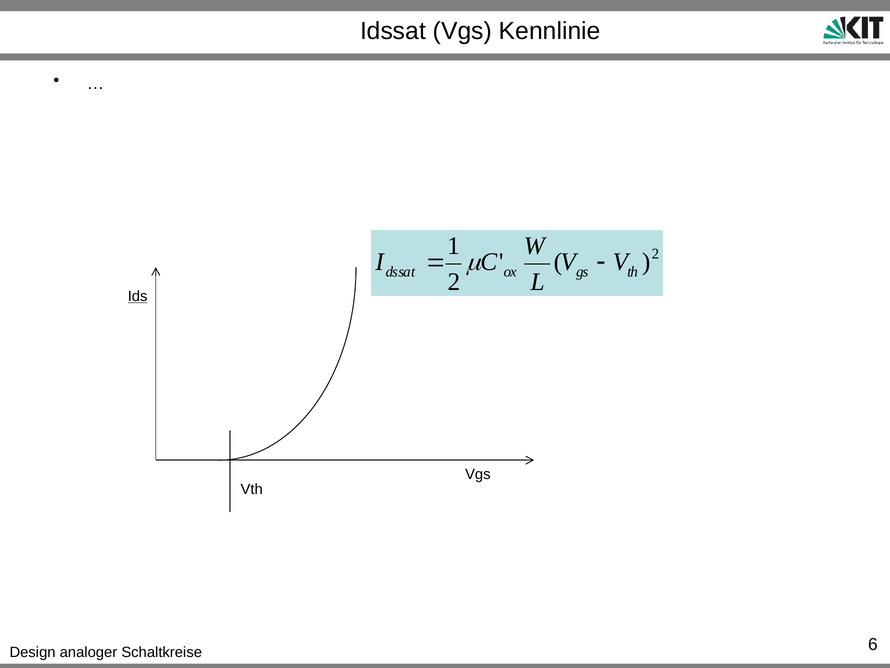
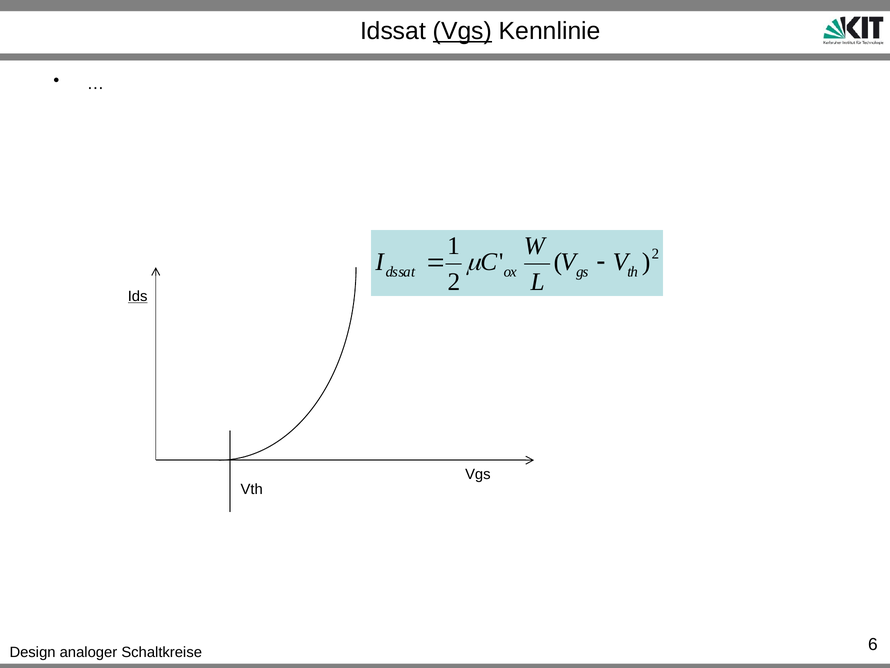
Vgs underline: none -> present (462, 31)
